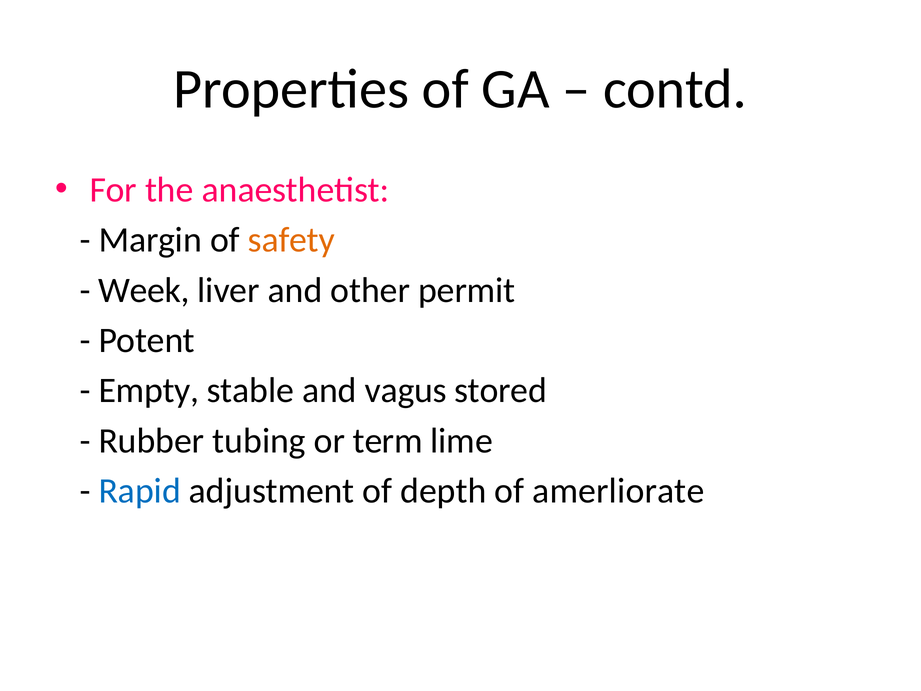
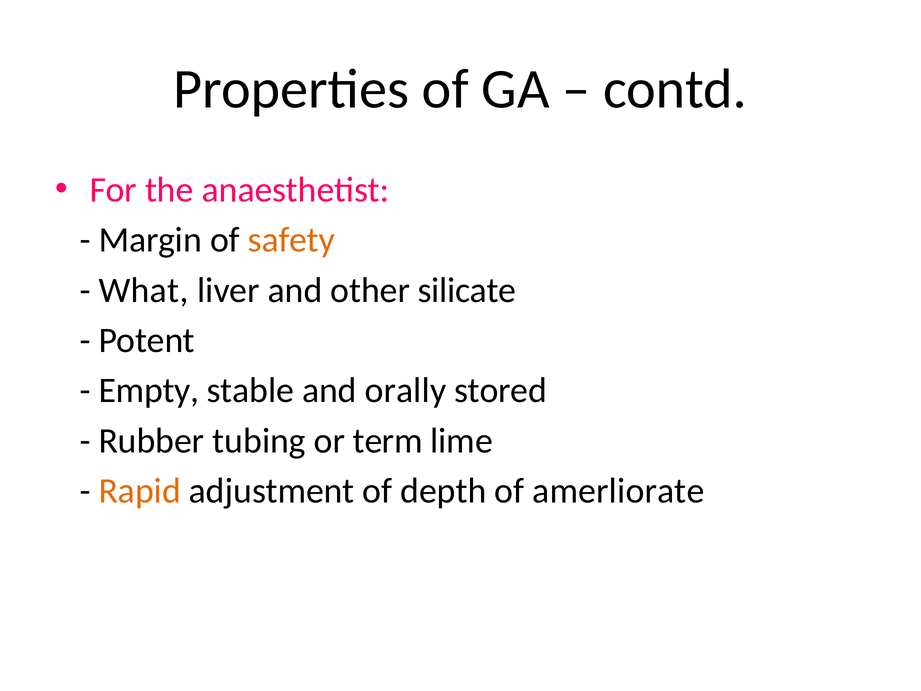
Week: Week -> What (144, 290)
permit: permit -> silicate (467, 290)
vagus: vagus -> orally (406, 391)
Rapid colour: blue -> orange (140, 491)
